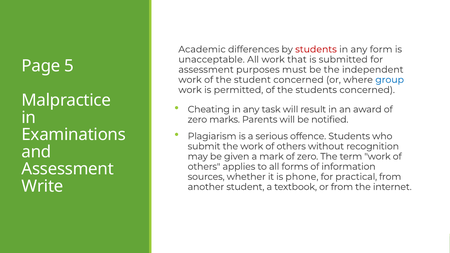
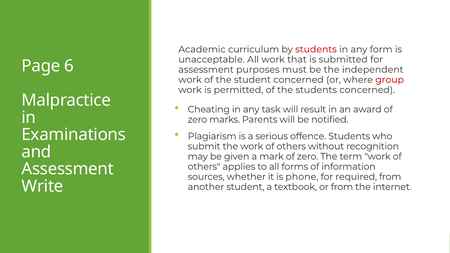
differences: differences -> curriculum (254, 49)
5: 5 -> 6 (69, 66)
group colour: blue -> red (390, 80)
practical: practical -> required (356, 177)
